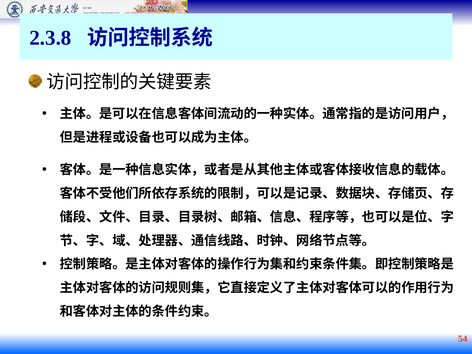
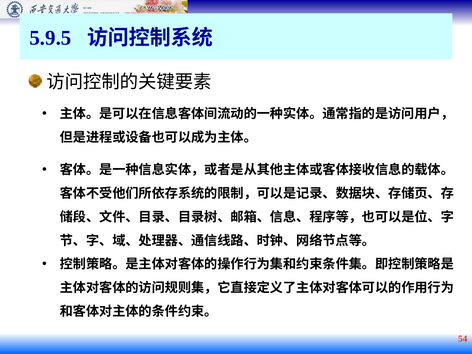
2.3.8: 2.3.8 -> 5.9.5 (50, 38)
